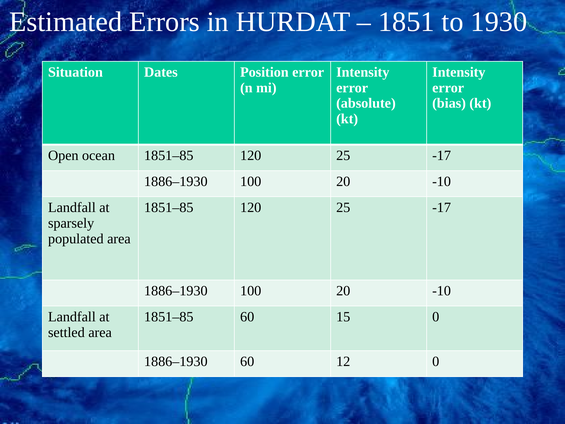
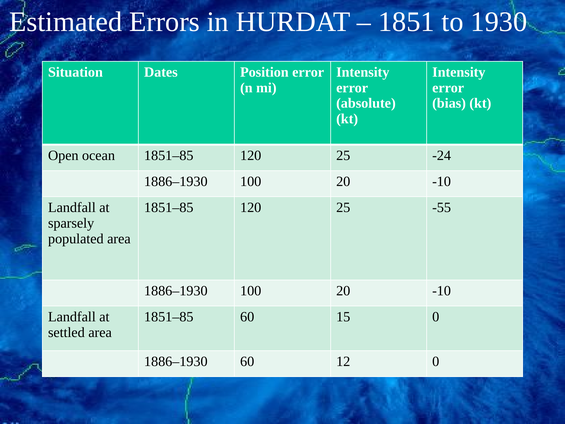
-17: -17 -> -24 (442, 155)
-17: -17 -> -55 (442, 207)
